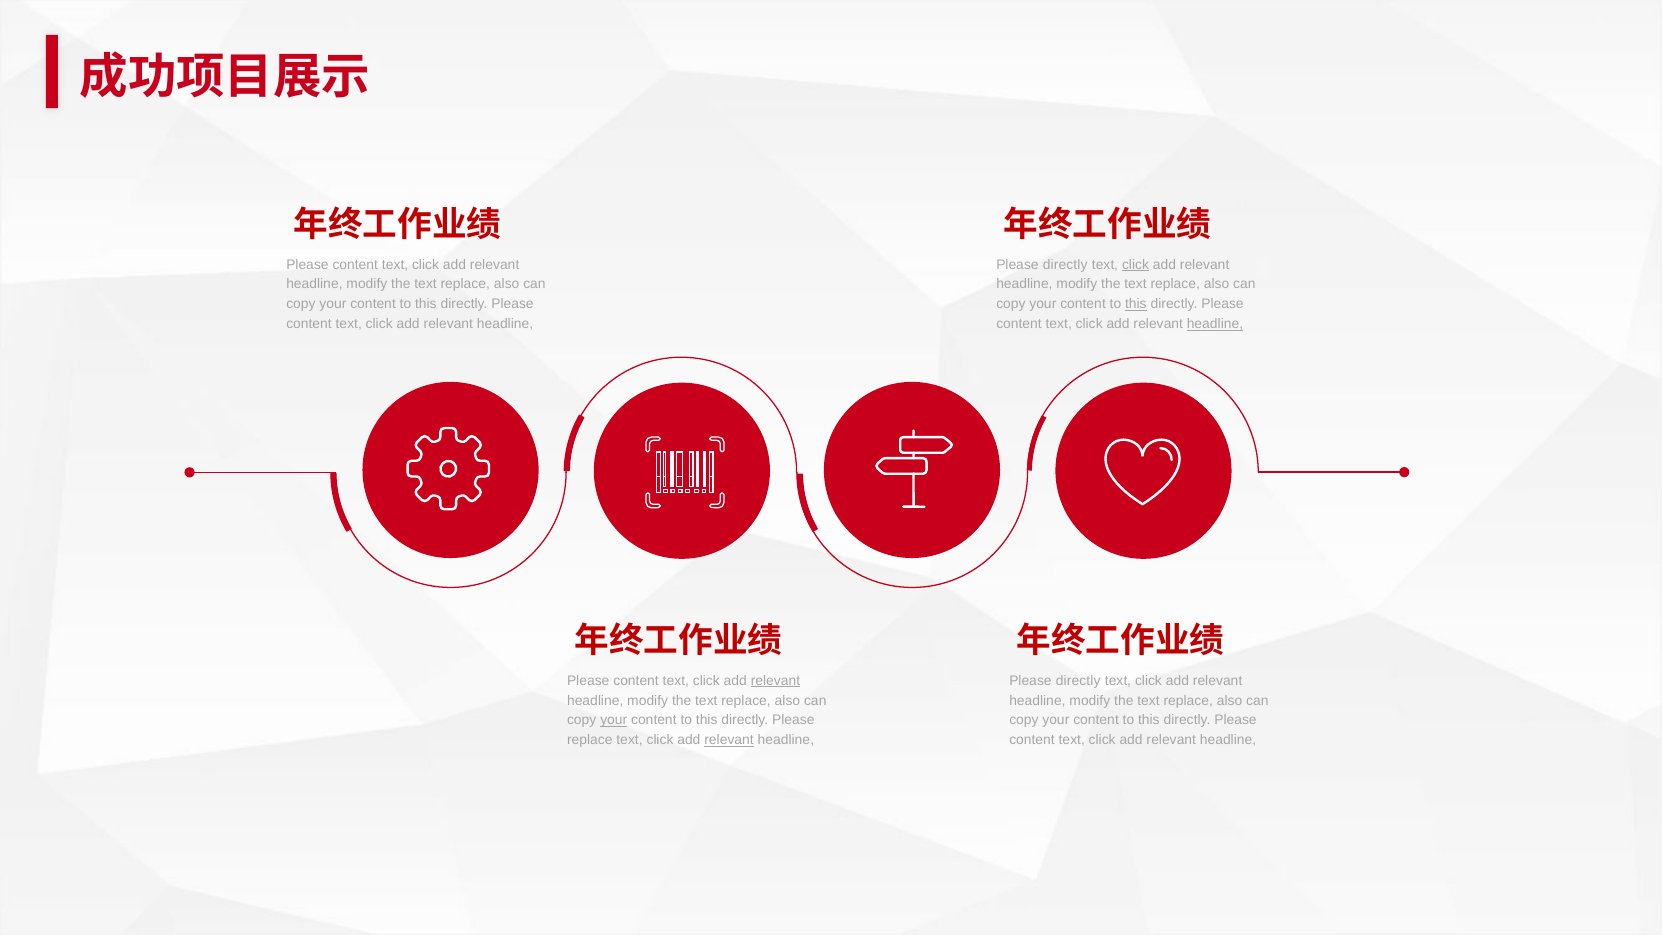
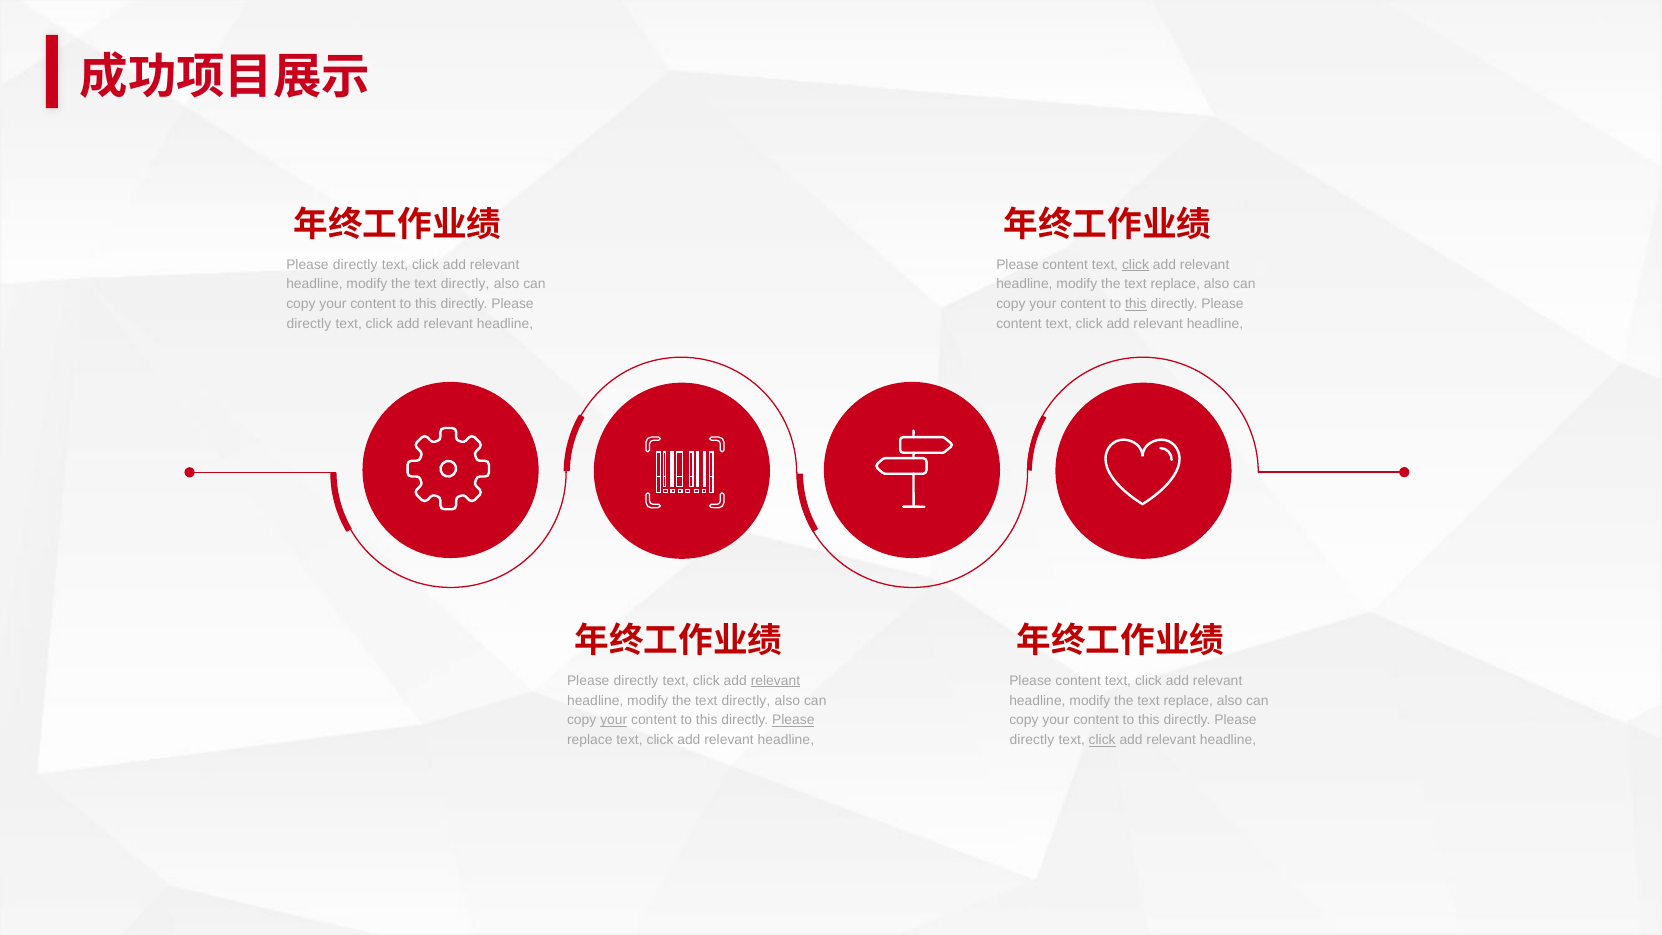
content: content -> directly (355, 265)
directly: directly -> content (1065, 265)
replace: replace -> directly (465, 284)
content: content -> directly (309, 324)
headline underline: present -> none (1215, 324)
content: content -> directly (636, 681)
directly: directly -> content (1078, 681)
replace: replace -> directly (746, 700)
Please underline: none -> present (793, 720)
relevant underline: present -> none (729, 740)
content: content -> directly (1032, 740)
click underline: none -> present (1102, 740)
